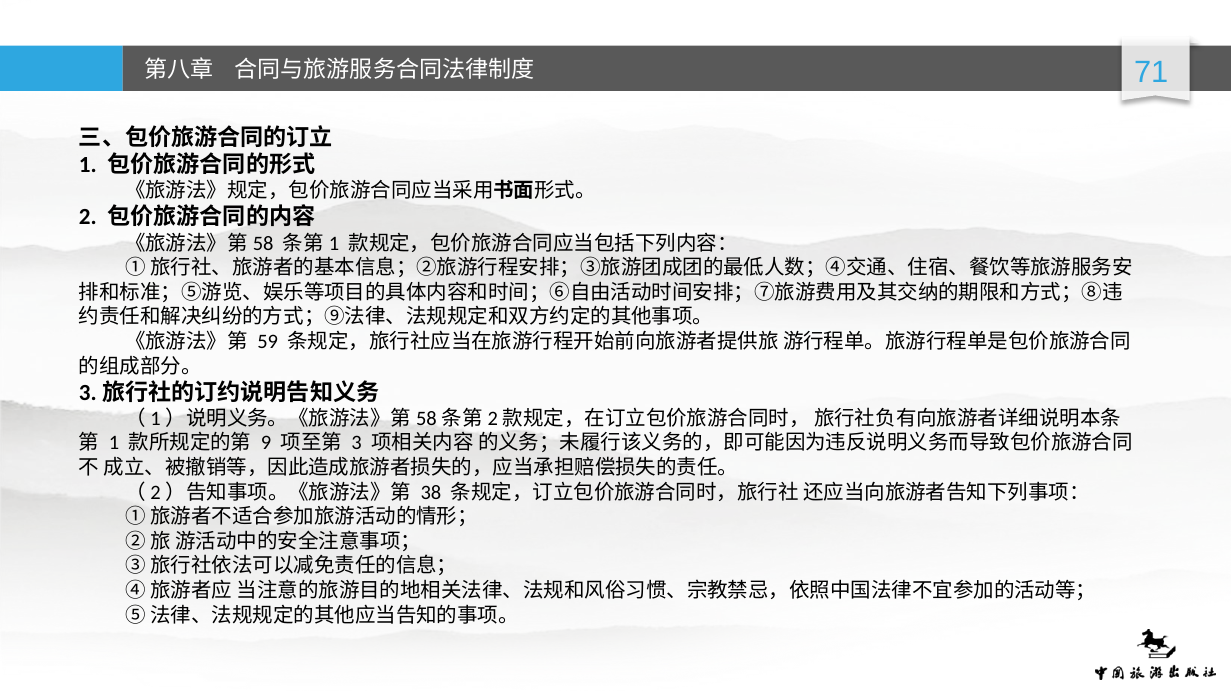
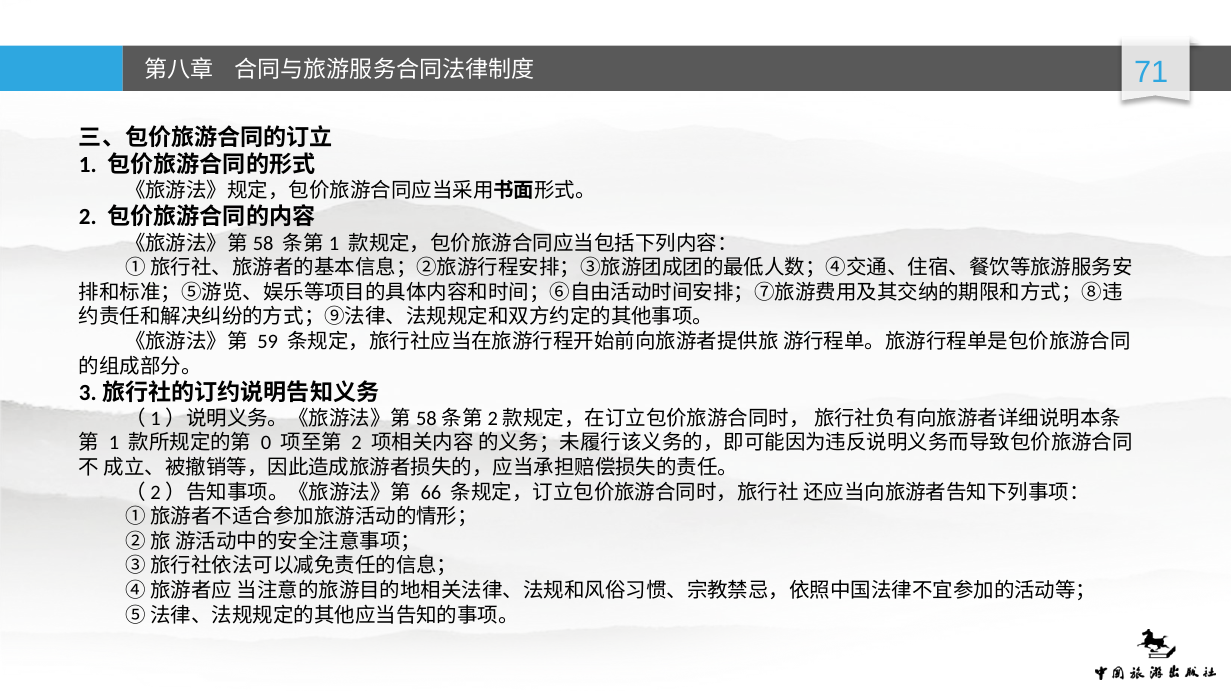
9: 9 -> 0 (266, 443)
3: 3 -> 2 (357, 443)
38: 38 -> 66 (431, 493)
